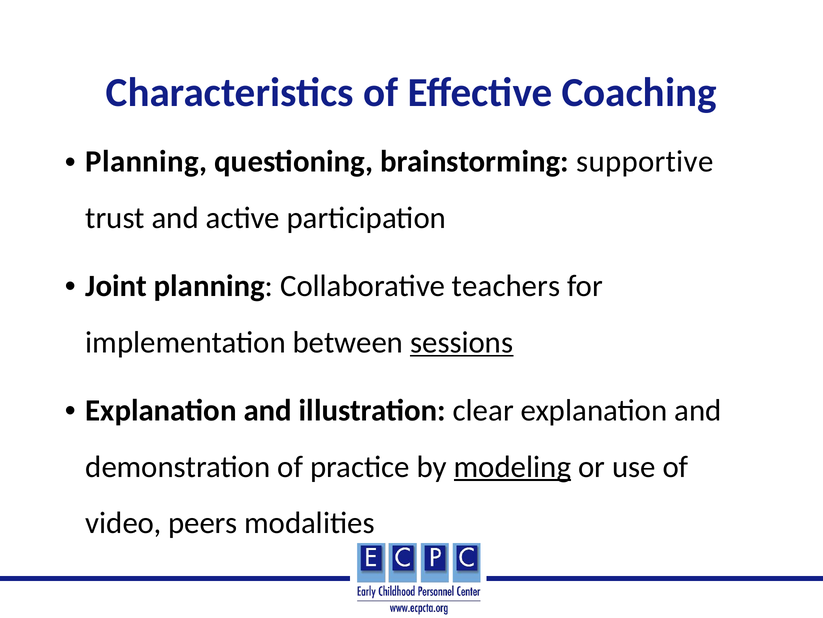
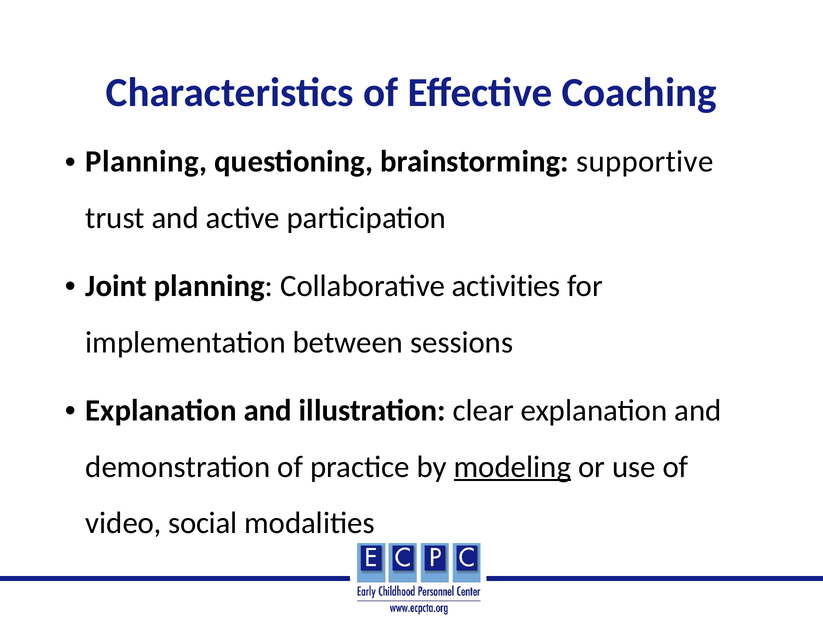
teachers: teachers -> activities (506, 286)
sessions underline: present -> none (462, 342)
peers: peers -> social (203, 523)
